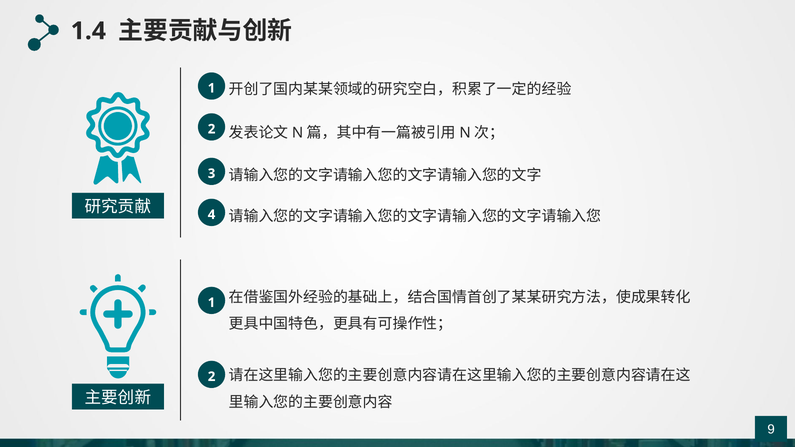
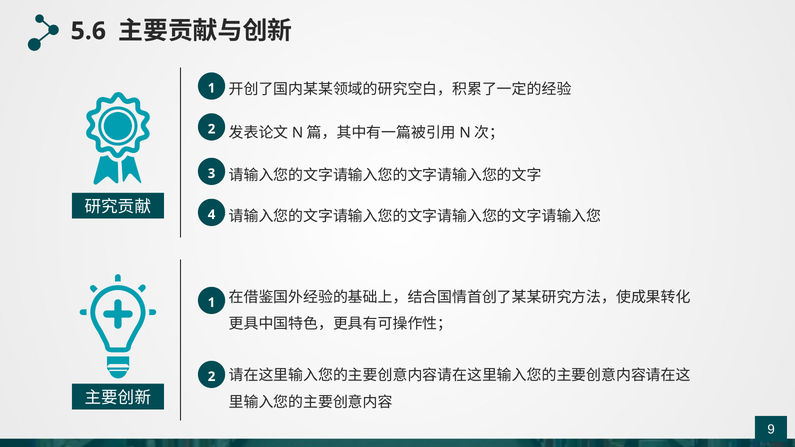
1.4: 1.4 -> 5.6 (88, 31)
